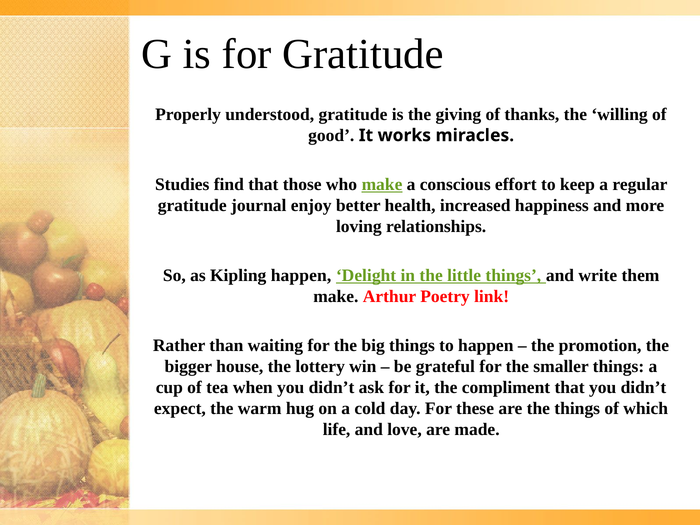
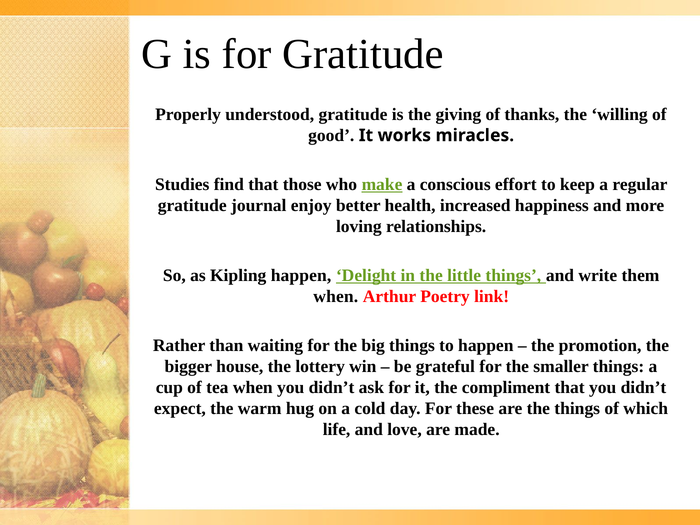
make: make -> when (336, 296)
